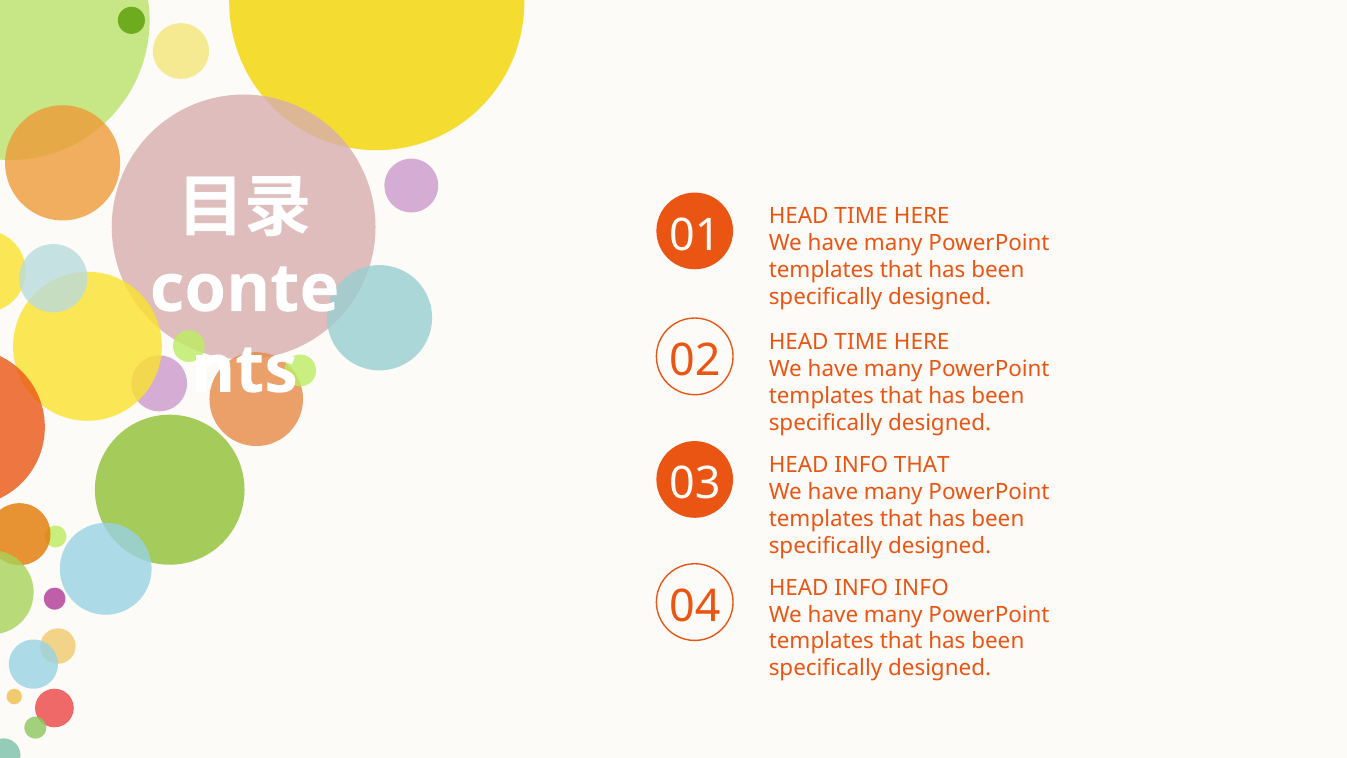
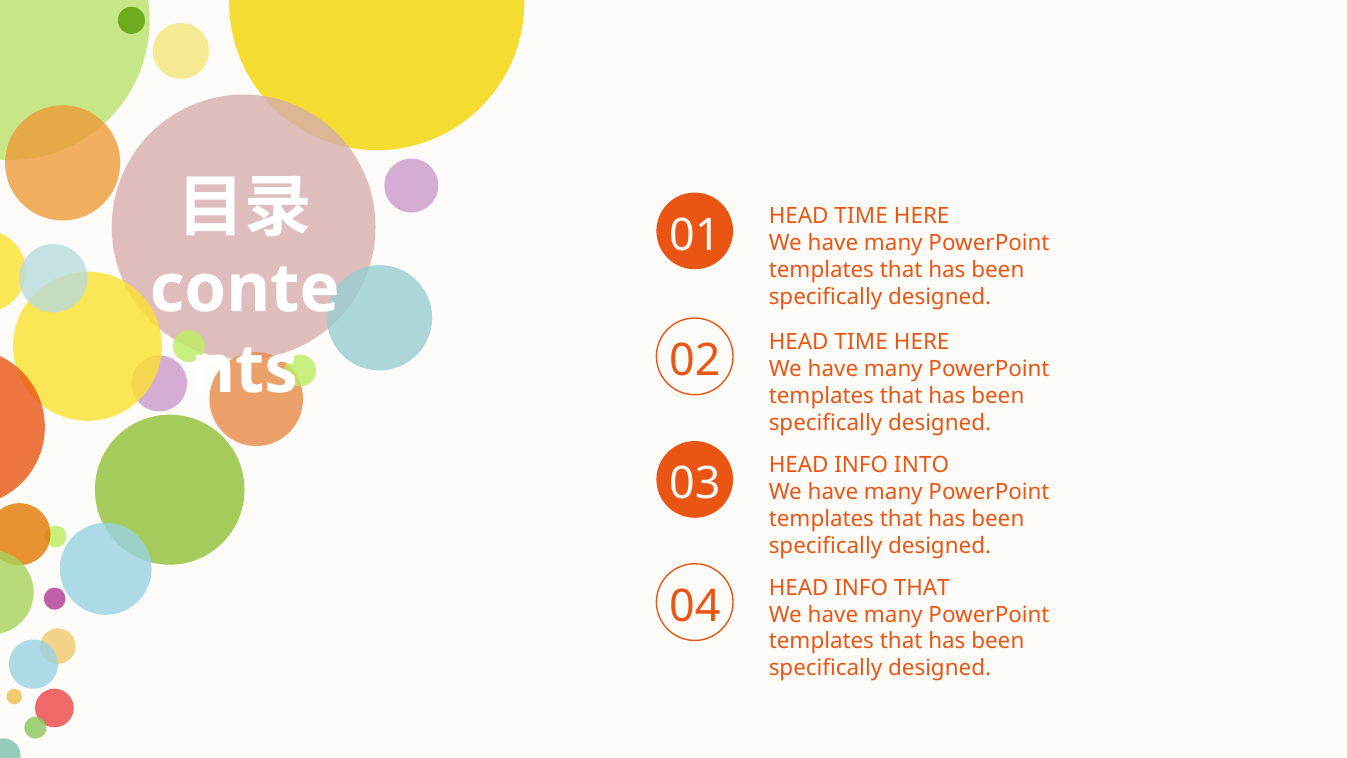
INFO THAT: THAT -> INTO (922, 465)
INFO INFO: INFO -> THAT (922, 587)
